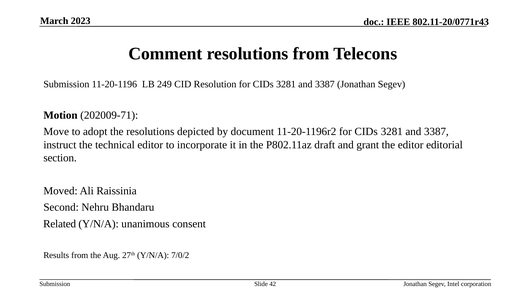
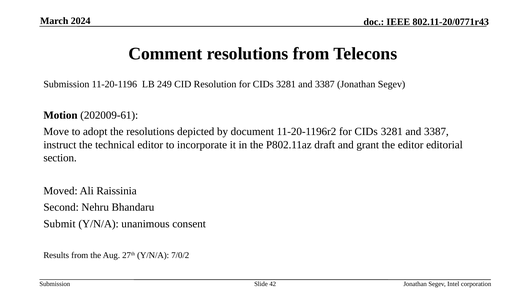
2023: 2023 -> 2024 (81, 21)
202009-71: 202009-71 -> 202009-61 (109, 115)
Related: Related -> Submit (60, 224)
